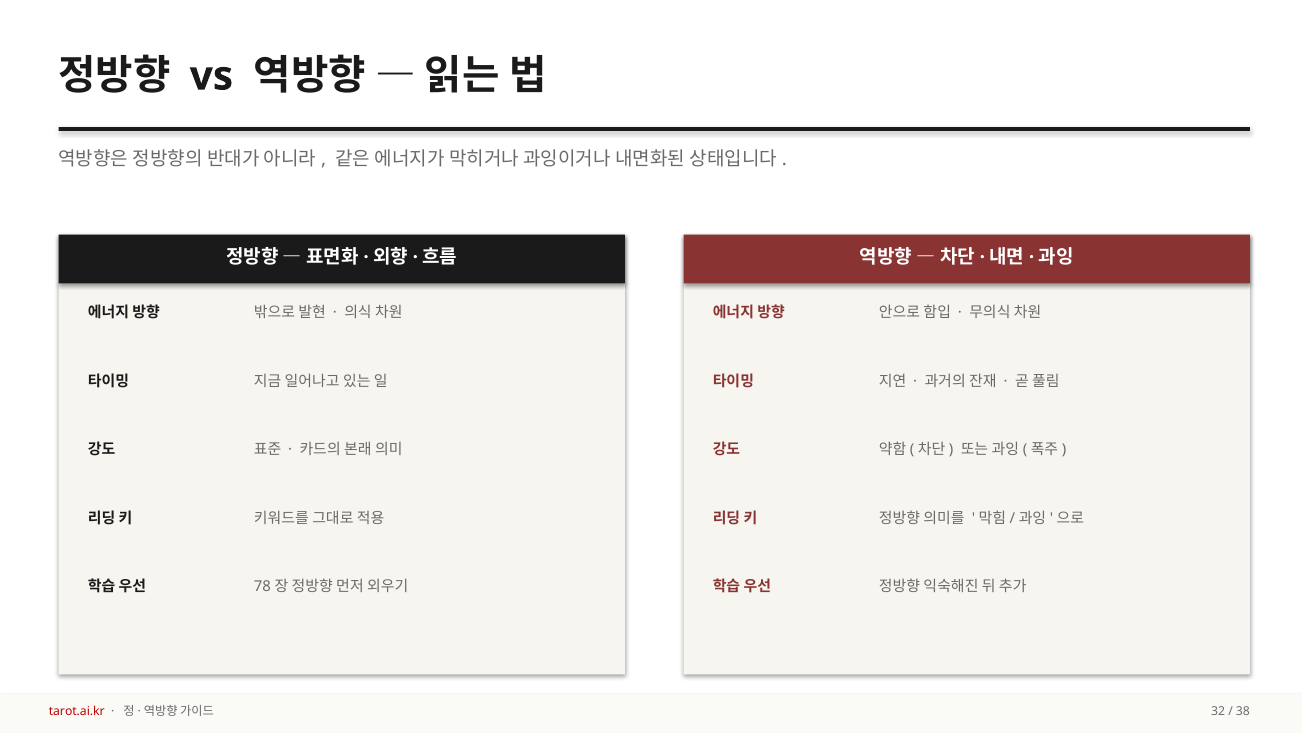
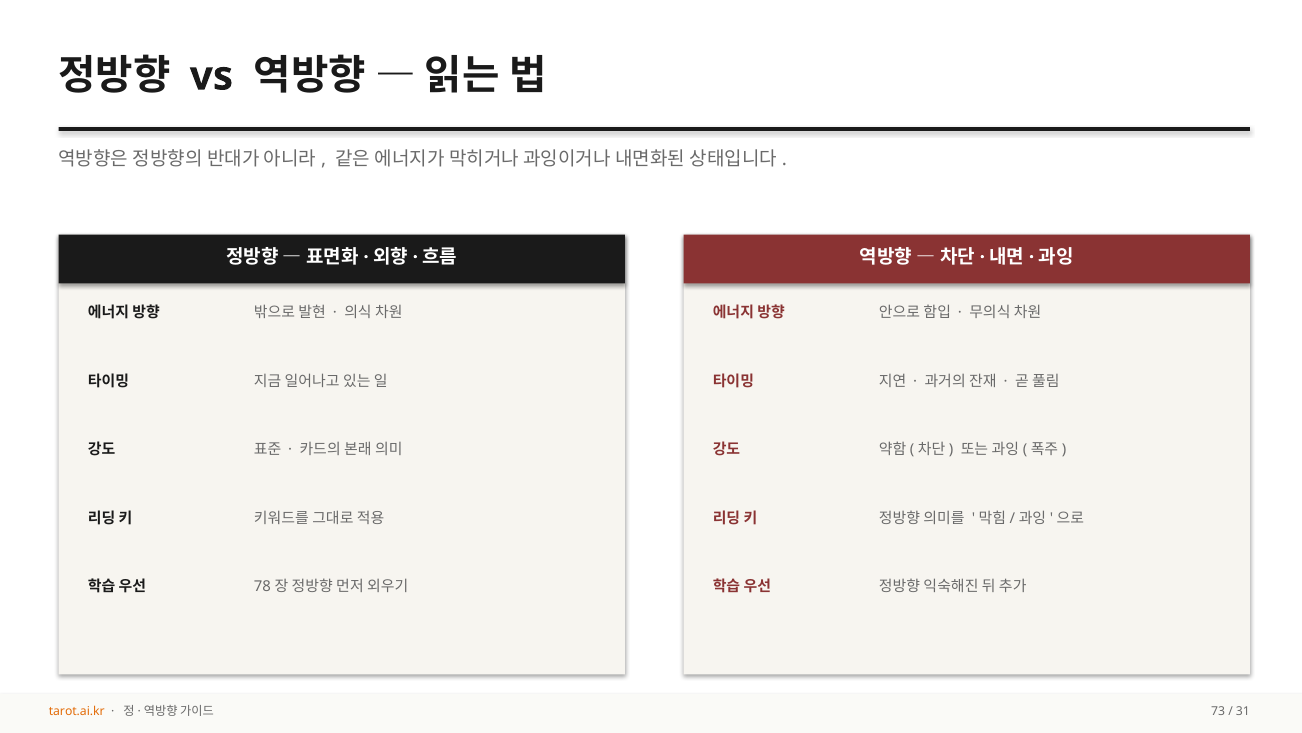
tarot.ai.kr colour: red -> orange (77, 711)
32: 32 -> 73 (1218, 711)
38: 38 -> 31 (1243, 711)
